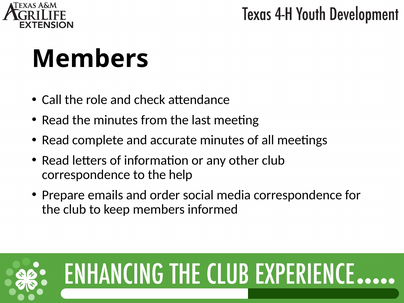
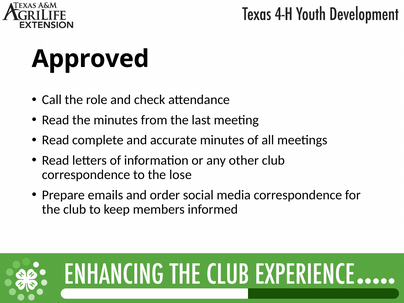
Members: Members -> Approved (90, 59)
help: help -> lose (180, 175)
